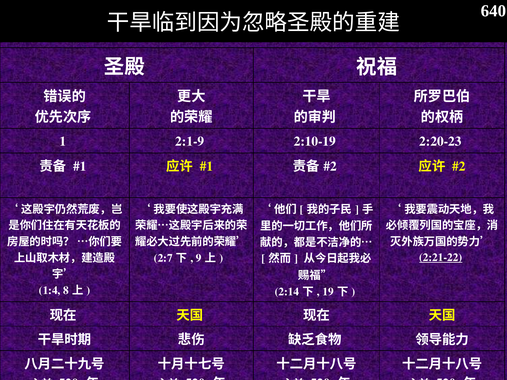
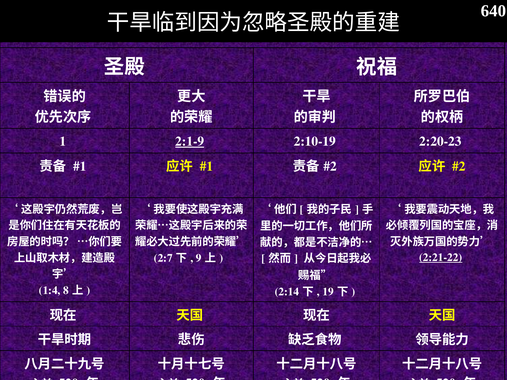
2:1-9 underline: none -> present (190, 141)
